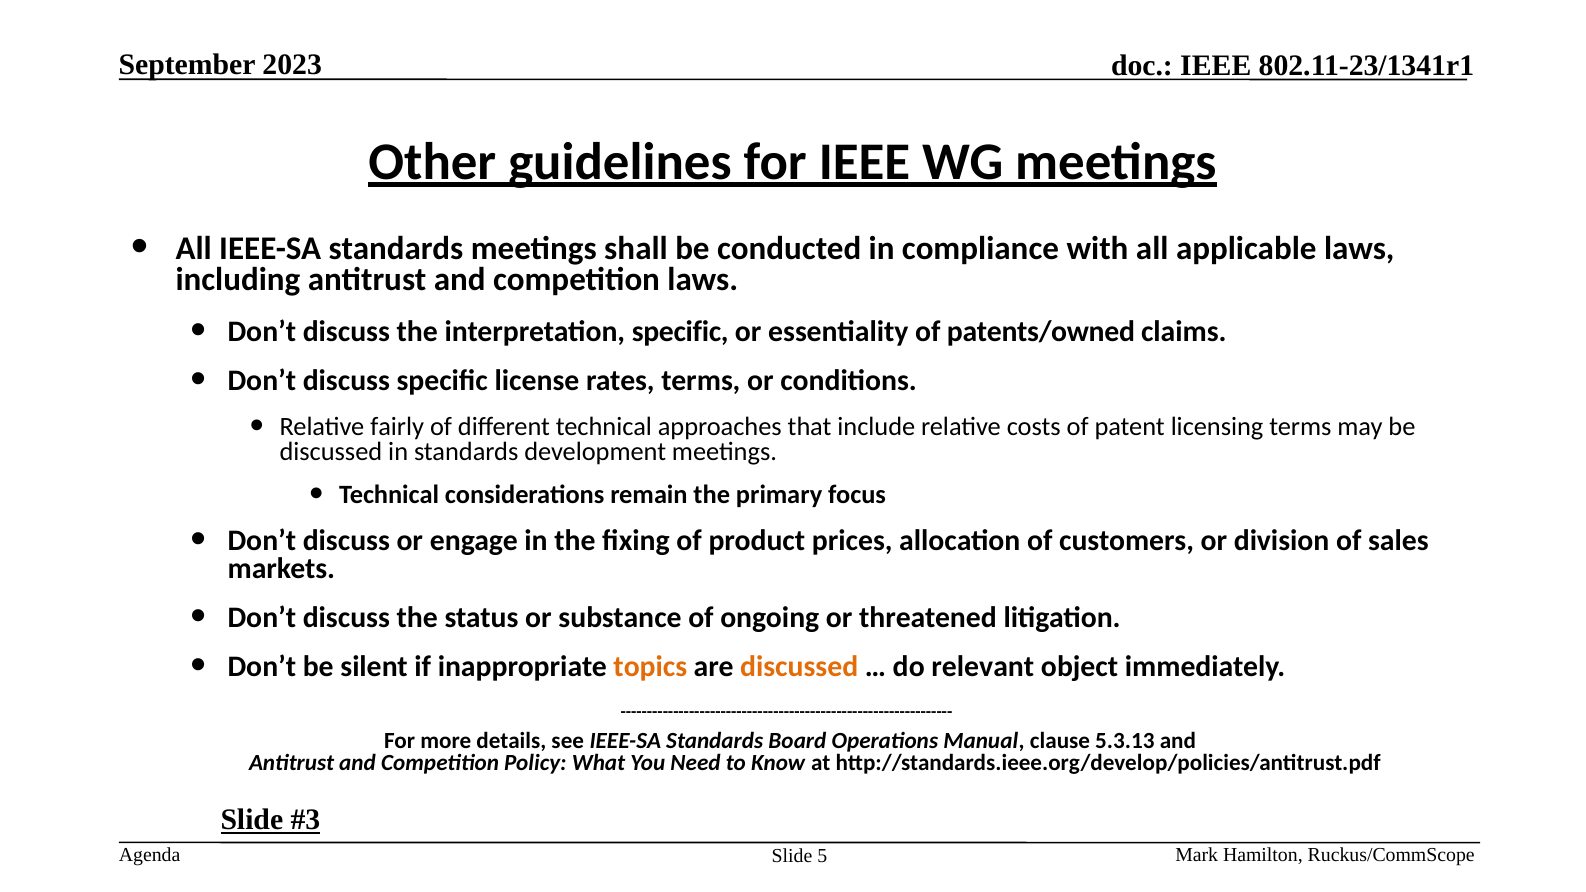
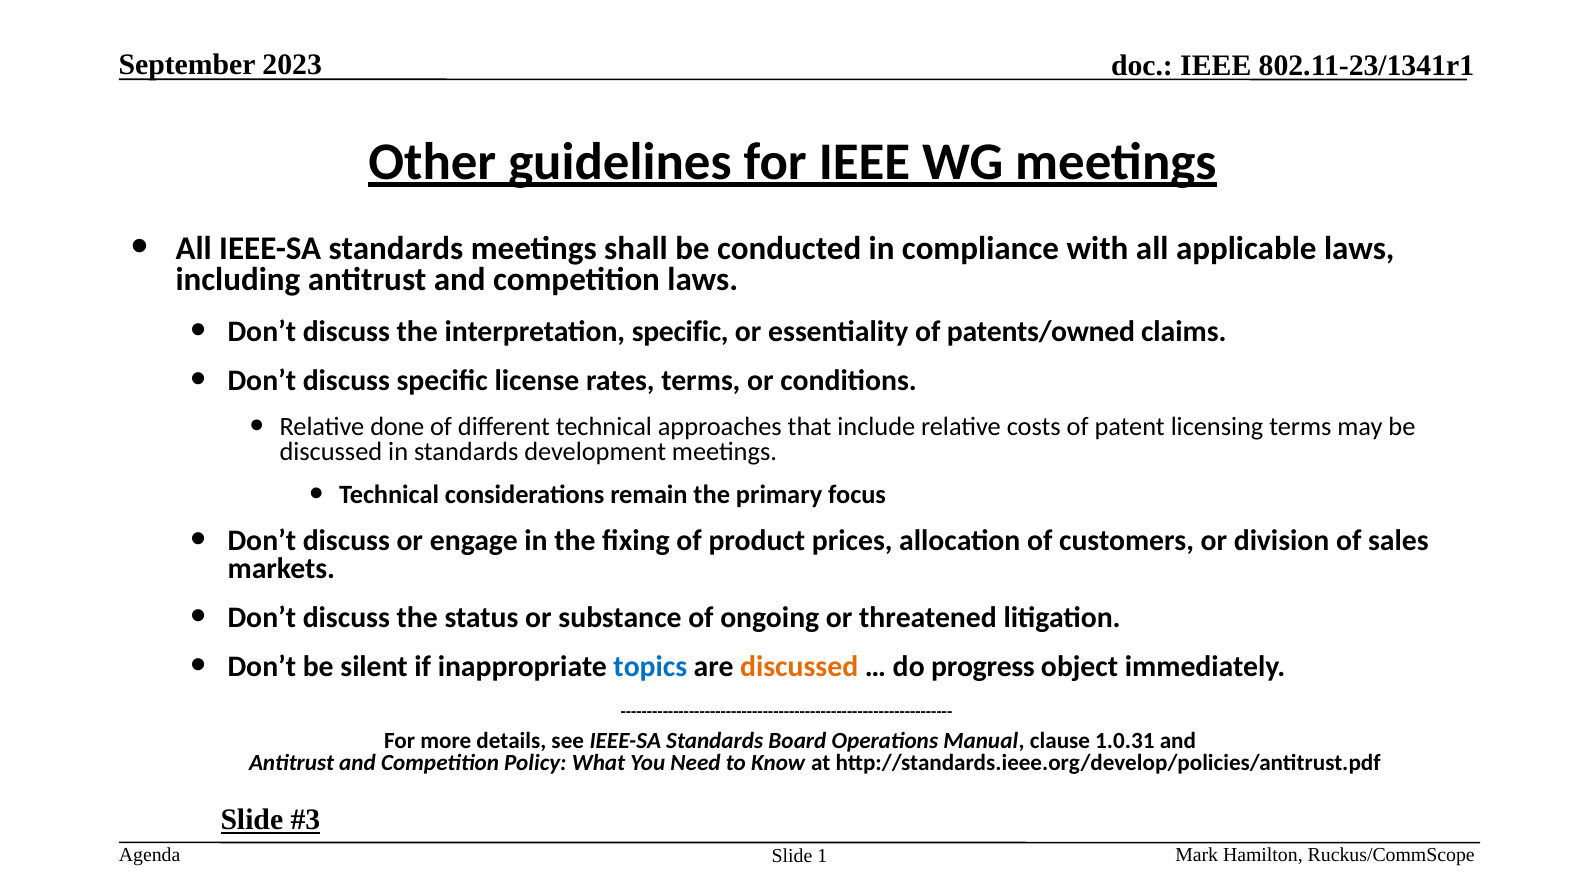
fairly: fairly -> done (397, 427)
topics colour: orange -> blue (650, 667)
relevant: relevant -> progress (983, 667)
5.3.13: 5.3.13 -> 1.0.31 (1125, 741)
5: 5 -> 1 (822, 856)
